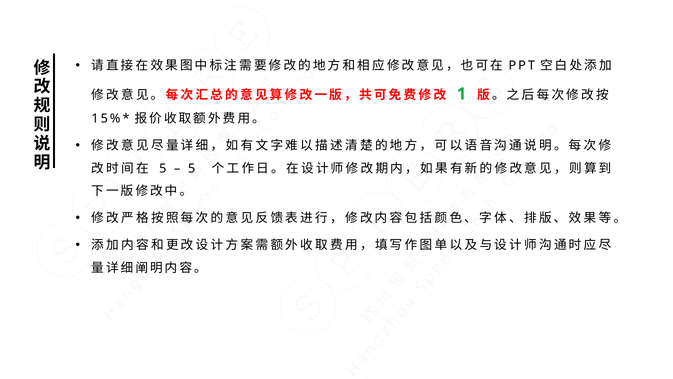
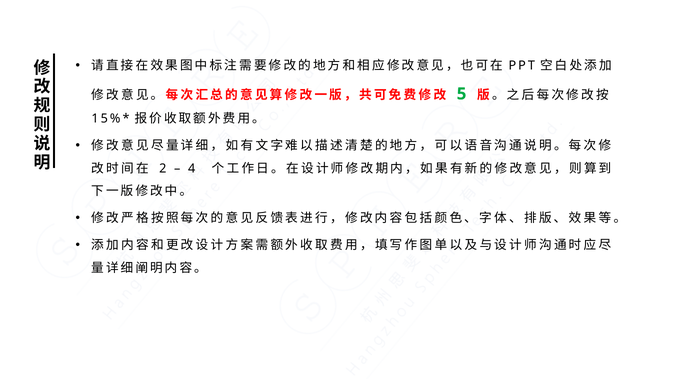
1: 1 -> 5 (462, 94)
5: 5 -> 2 (163, 168)
5: 5 -> 4 (192, 168)
